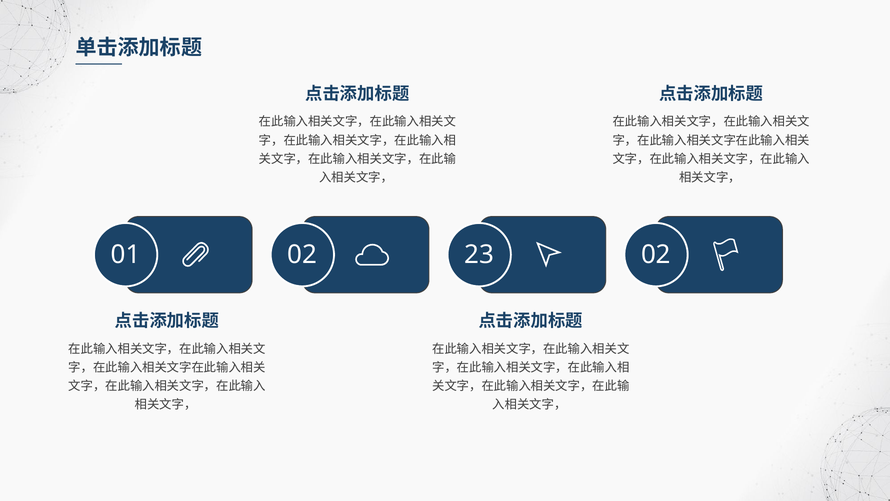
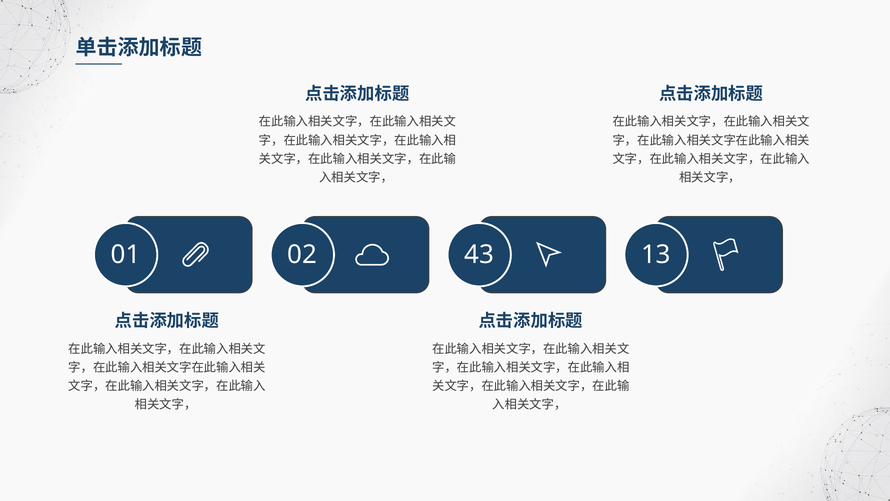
23: 23 -> 43 (479, 254)
02 02: 02 -> 13 (656, 254)
